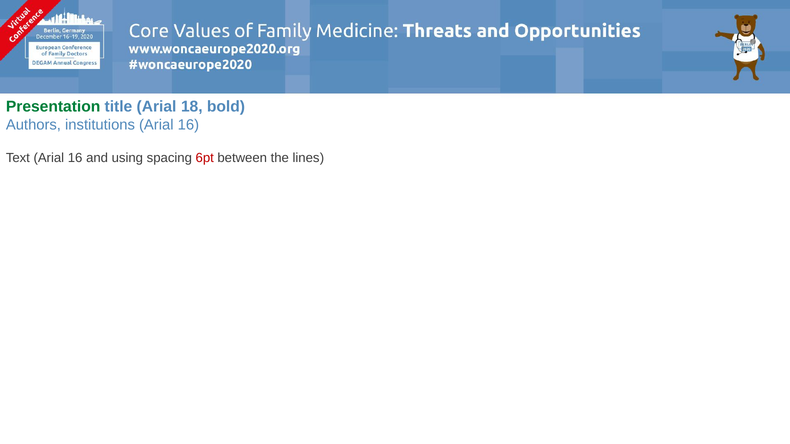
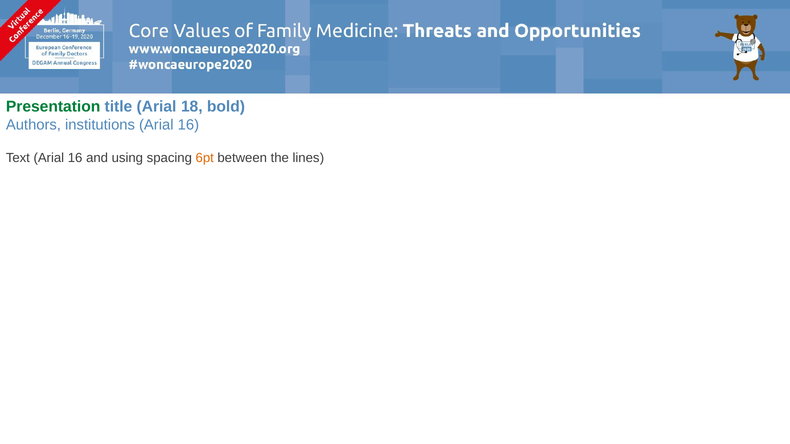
6pt colour: red -> orange (205, 158)
